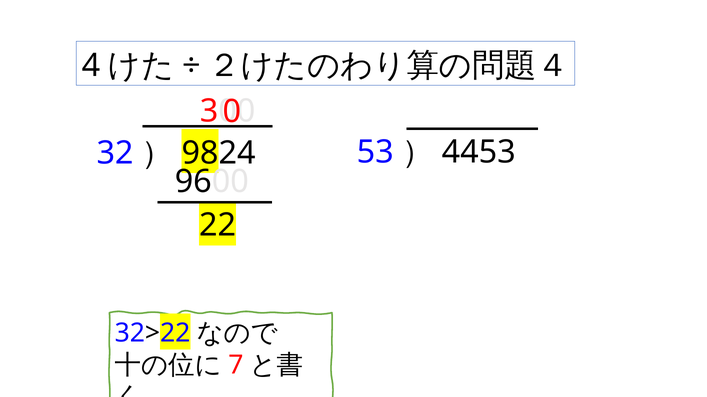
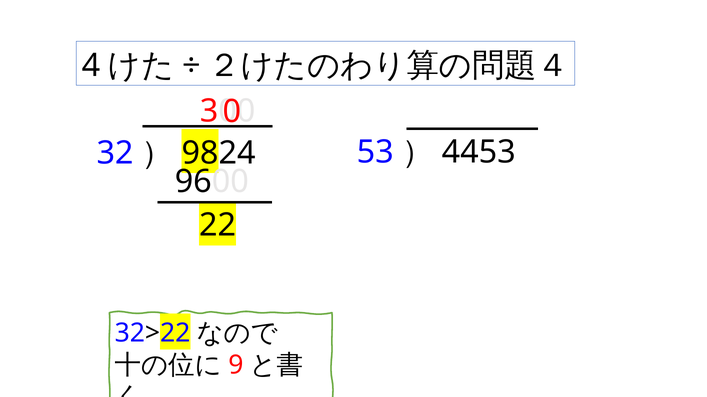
7: 7 -> 9 (236, 365)
